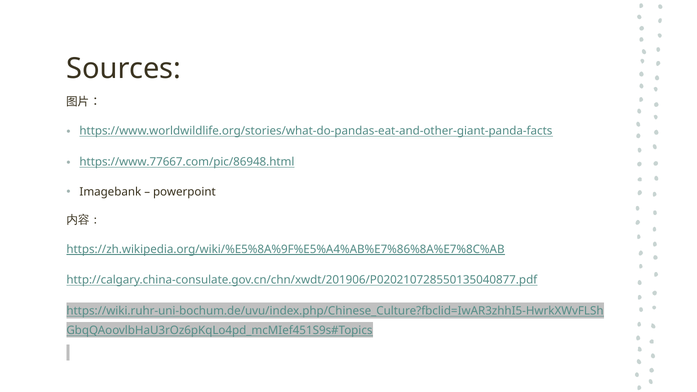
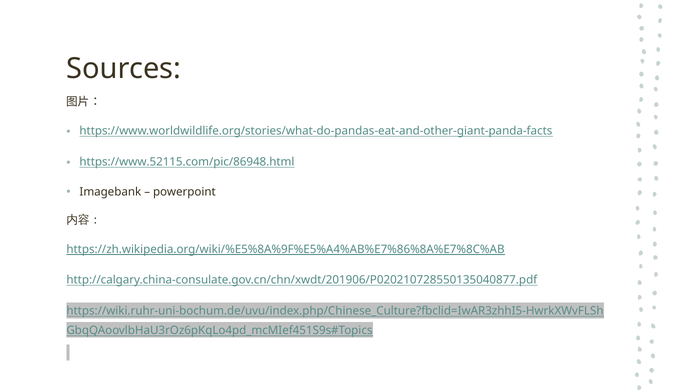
https://www.77667.com/pic/86948.html: https://www.77667.com/pic/86948.html -> https://www.52115.com/pic/86948.html (187, 162)
